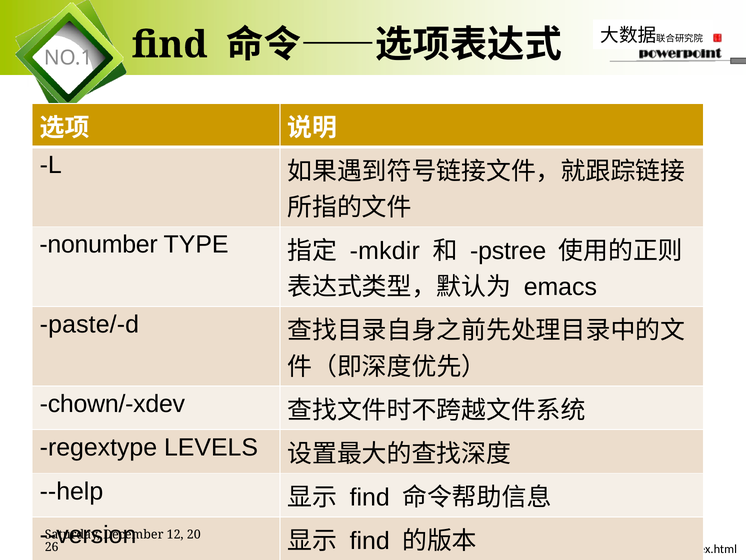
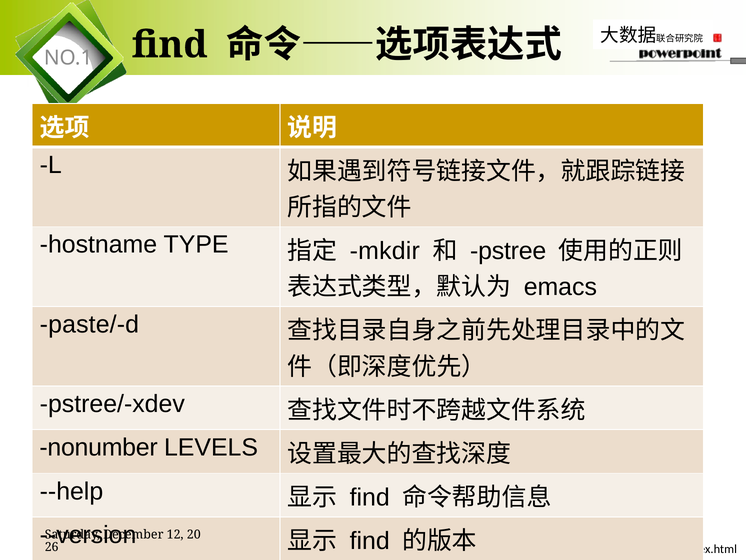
nonumber: nonumber -> hostname (98, 245)
chown/-xdev: chown/-xdev -> pstree/-xdev (112, 404)
regextype: regextype -> nonumber (99, 447)
